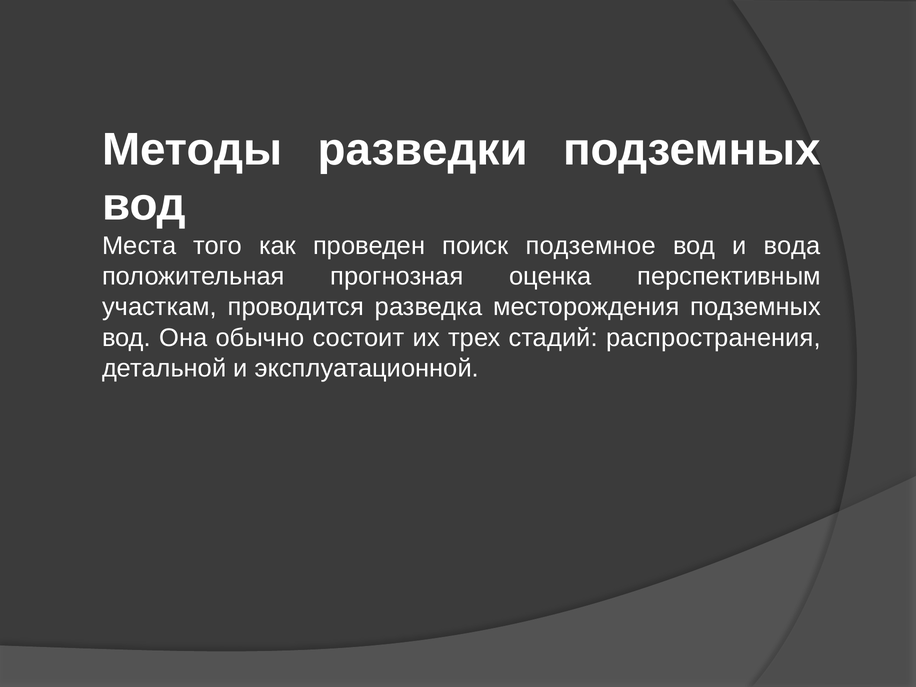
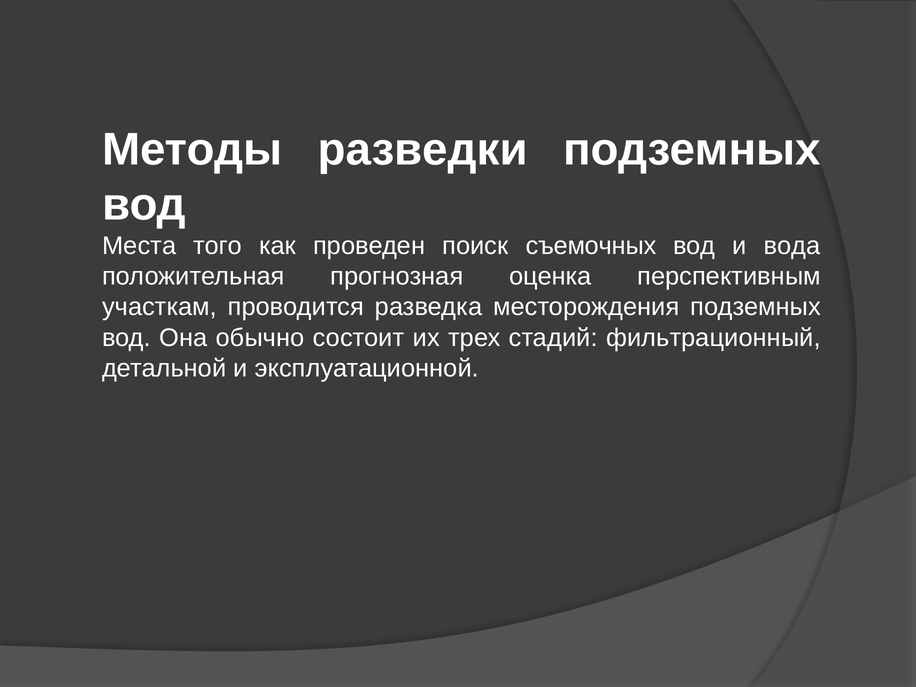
подземное: подземное -> съемочных (591, 246)
распространения: распространения -> фильтрационный (713, 338)
